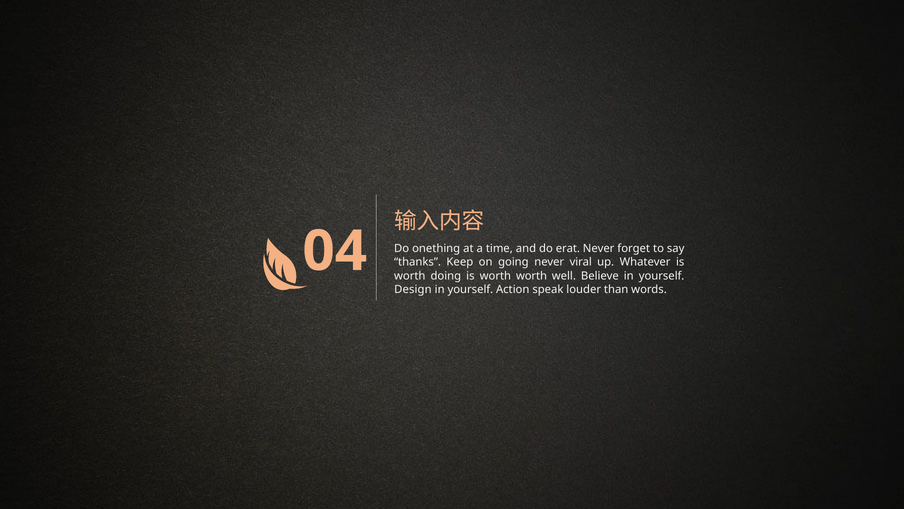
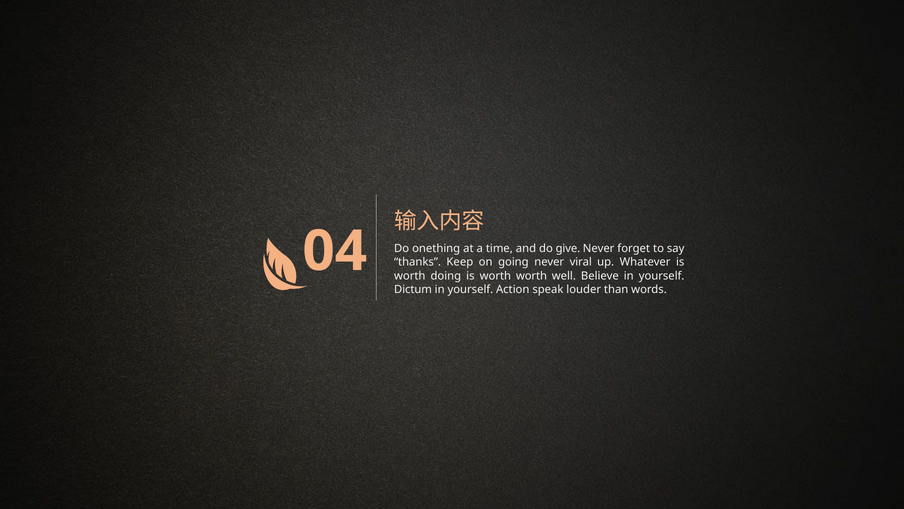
erat: erat -> give (568, 248)
Design: Design -> Dictum (413, 289)
